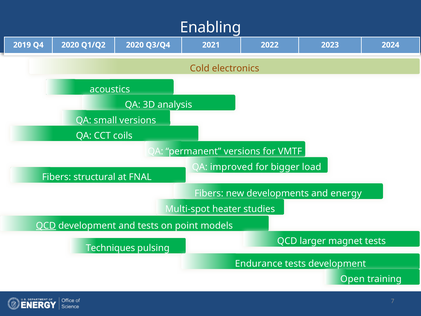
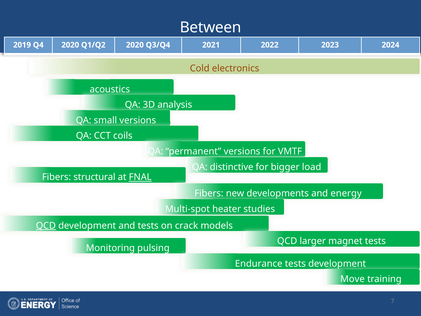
Enabling: Enabling -> Between (211, 27)
improved: improved -> distinctive (232, 167)
FNAL underline: none -> present (140, 177)
point: point -> crack (187, 225)
Techniques: Techniques -> Monitoring (110, 248)
Open: Open -> Move (353, 279)
